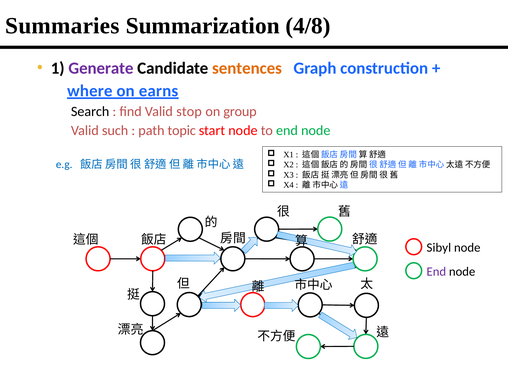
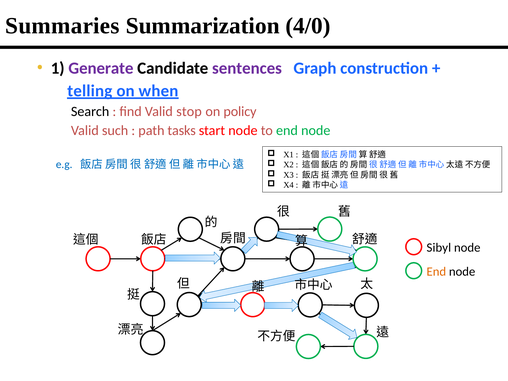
4/8: 4/8 -> 4/0 (308, 26)
sentences colour: orange -> purple (247, 68)
where: where -> telling (90, 91)
earns: earns -> when (158, 91)
group: group -> policy (240, 111)
topic: topic -> tasks (182, 130)
End colour: purple -> orange (436, 272)
